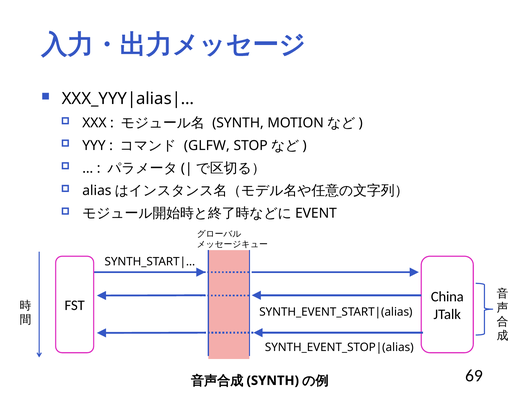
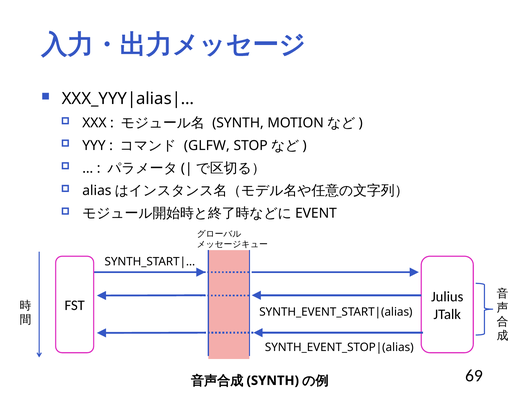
China: China -> Julius (447, 297)
